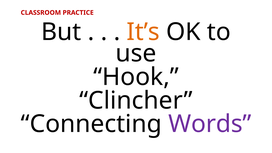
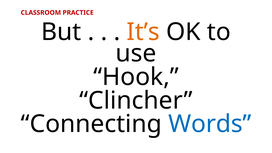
Words colour: purple -> blue (210, 124)
